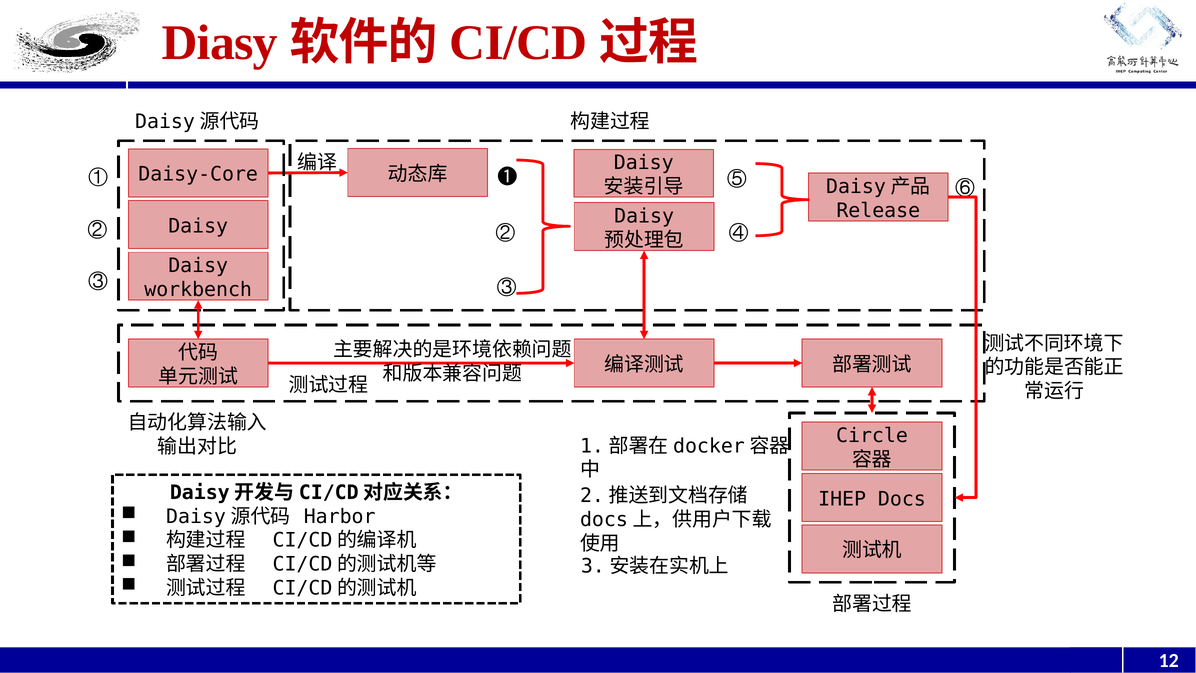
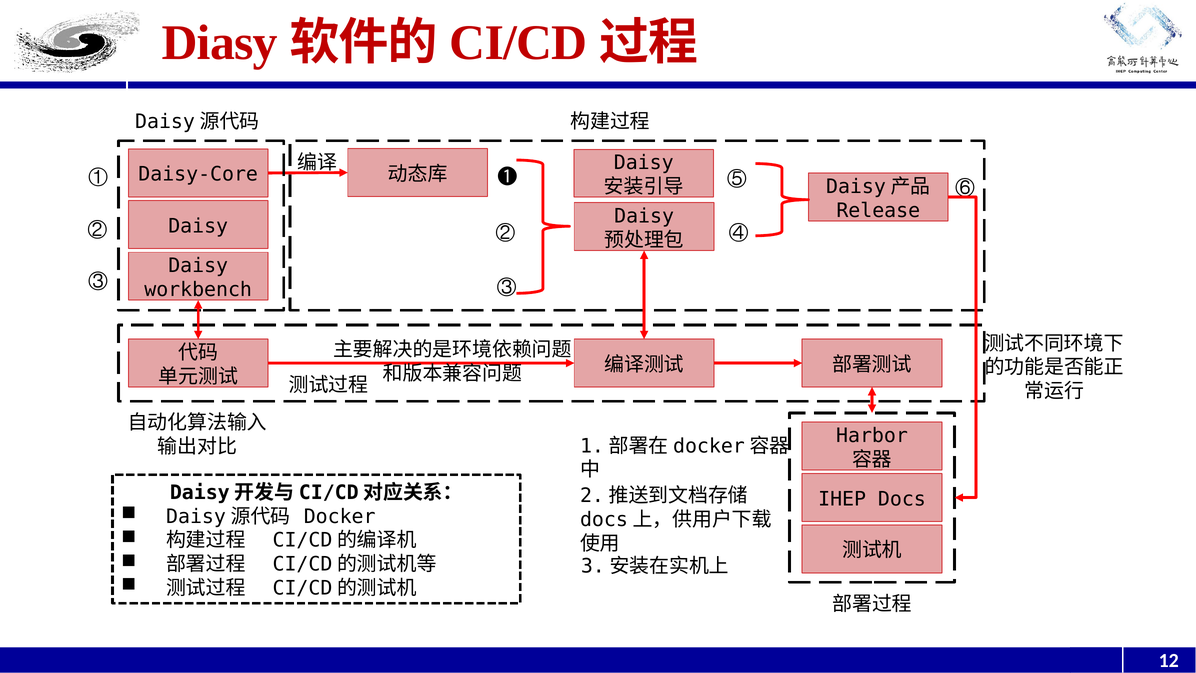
Circle: Circle -> Harbor (872, 435)
Harbor: Harbor -> Docker (340, 516)
